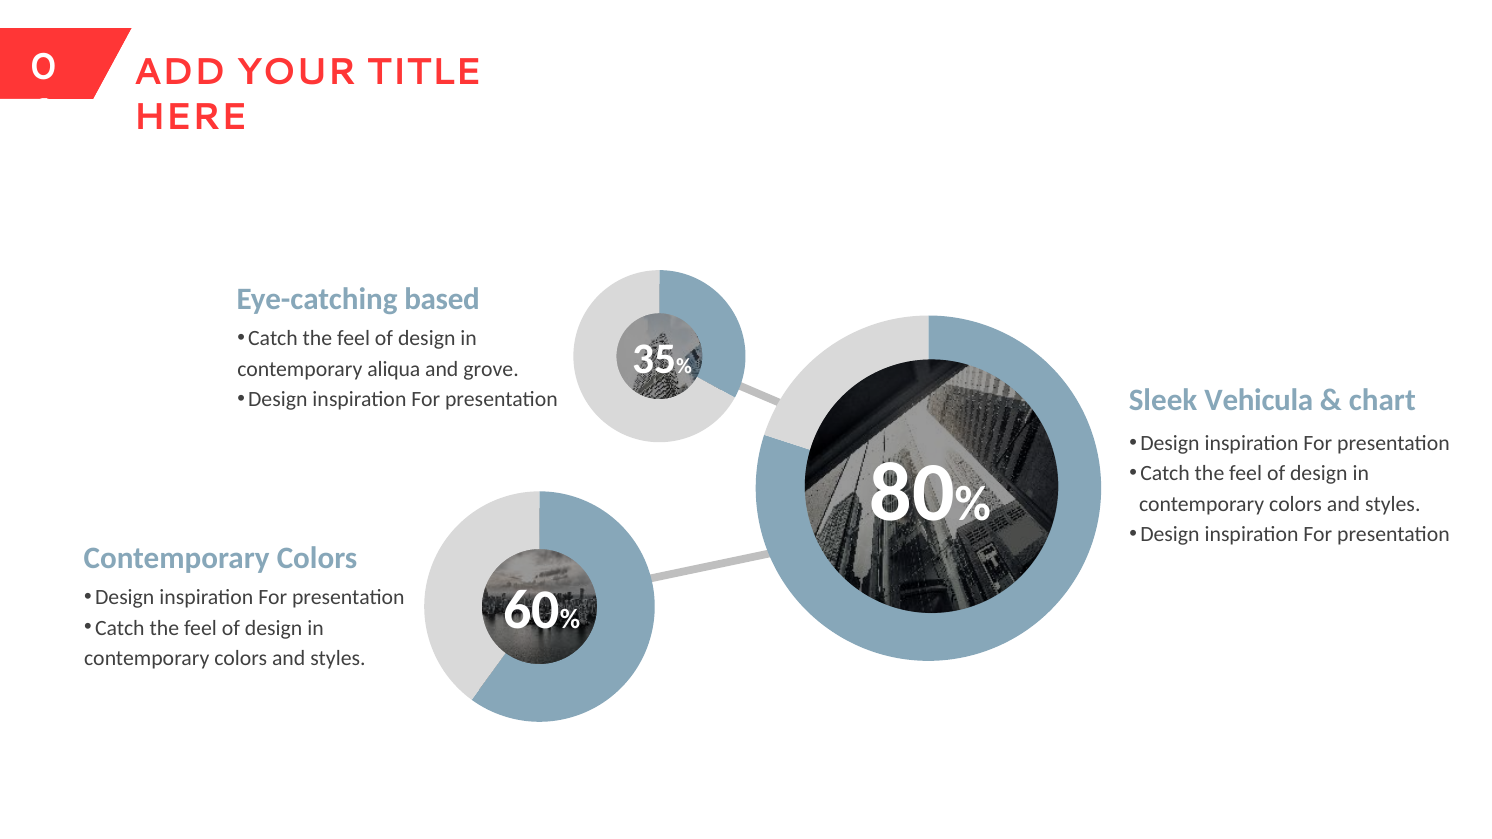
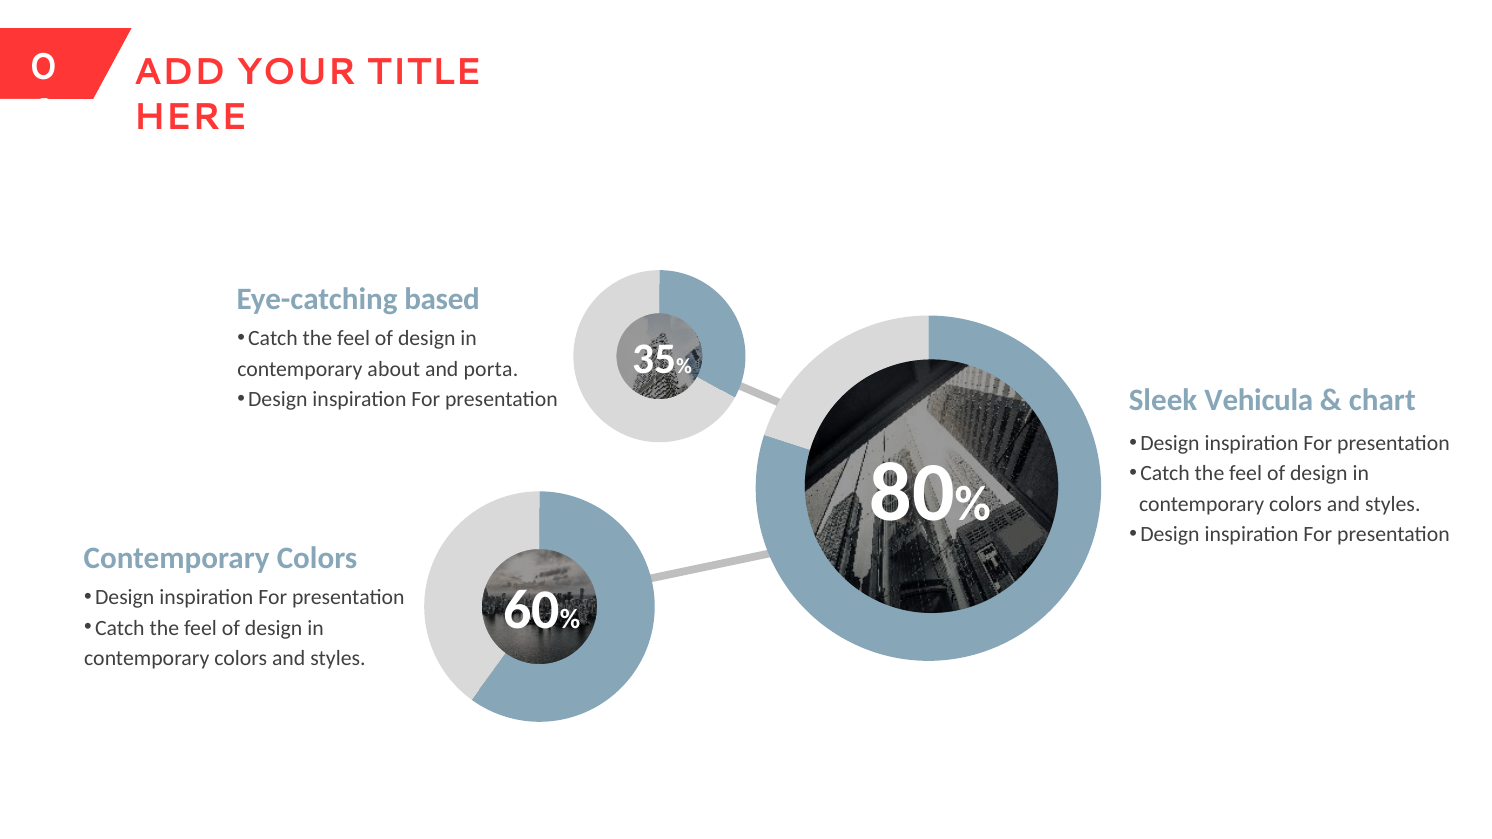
aliqua: aliqua -> about (394, 369)
grove: grove -> porta (491, 369)
